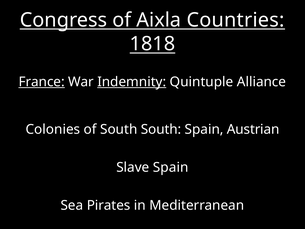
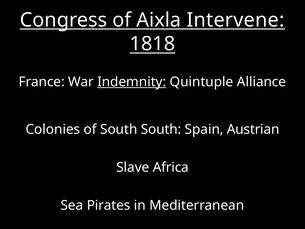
Countries: Countries -> Intervene (236, 20)
France underline: present -> none (42, 82)
Slave Spain: Spain -> Africa (171, 167)
